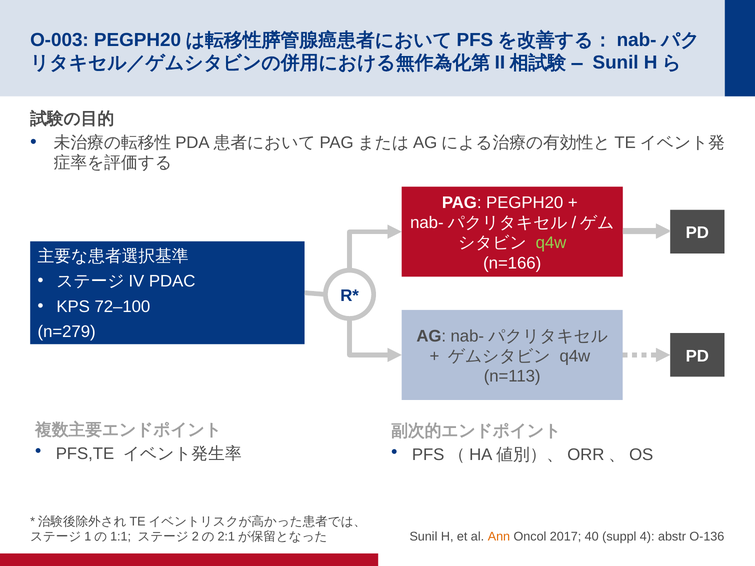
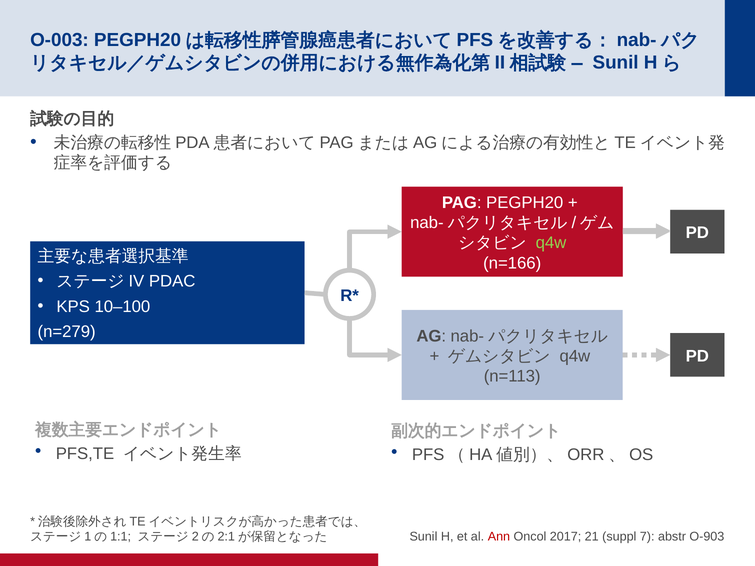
72–100: 72–100 -> 10–100 (122, 307)
Ann colour: orange -> red (499, 537)
40: 40 -> 21 (592, 537)
4: 4 -> 7 (647, 537)
O-136: O-136 -> O-903 (707, 537)
